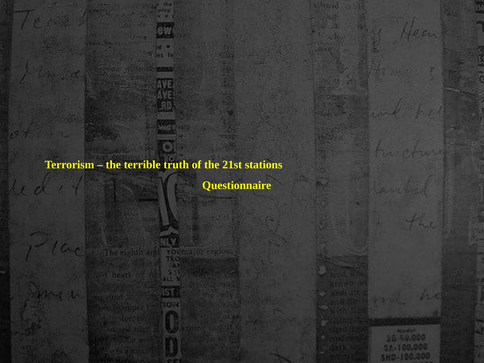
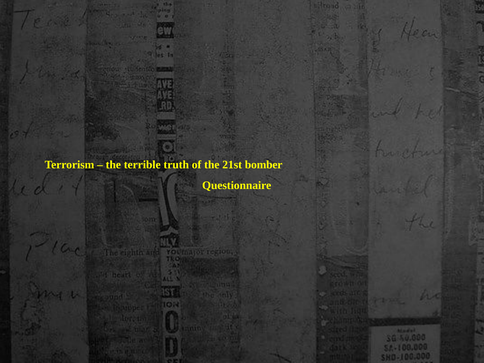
stations: stations -> bomber (264, 165)
